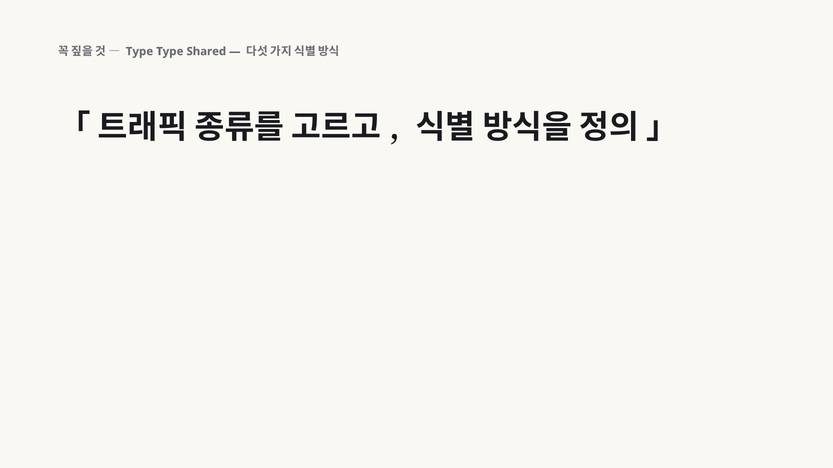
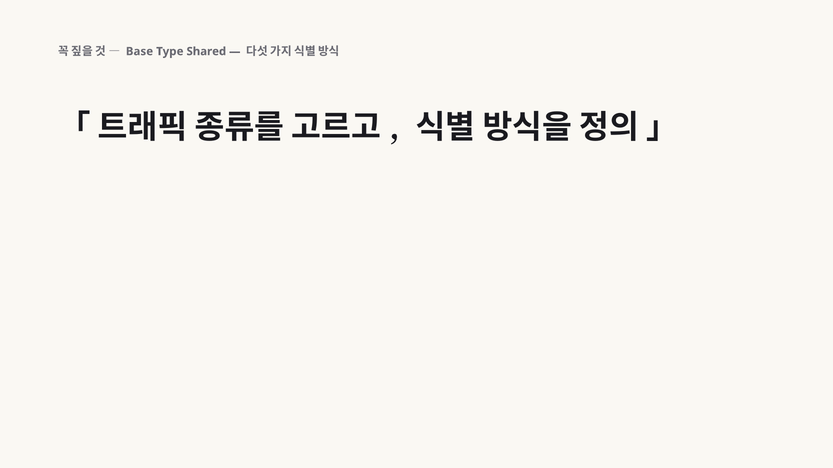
Type: Type -> Base (139, 51)
